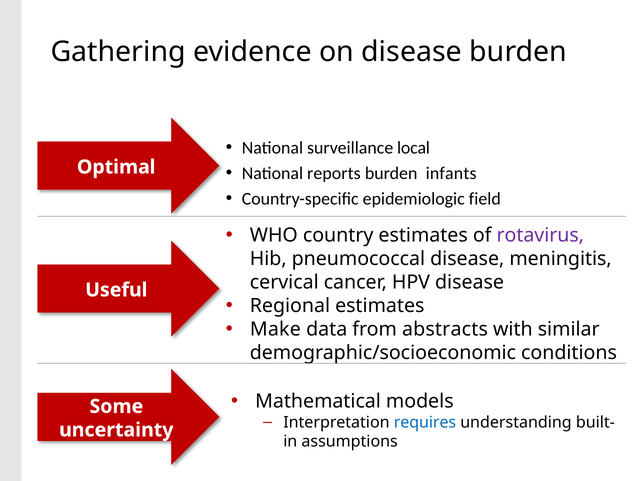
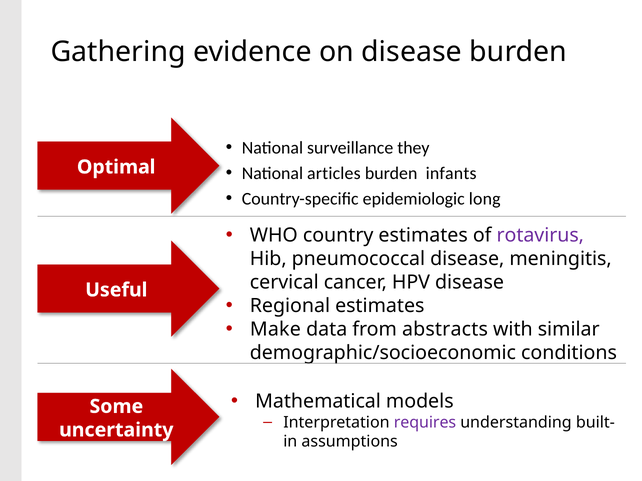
local: local -> they (413, 148)
reports: reports -> articles (334, 174)
field: field -> long (485, 199)
requires colour: blue -> purple (425, 423)
